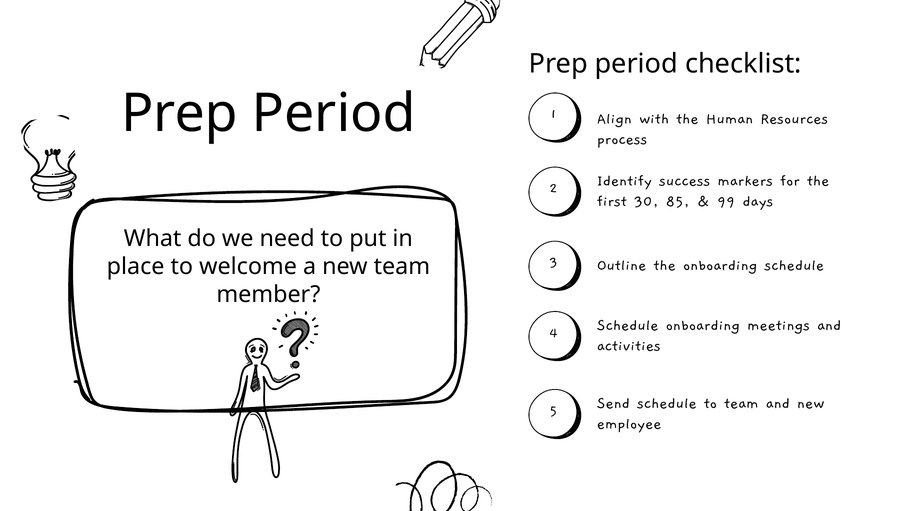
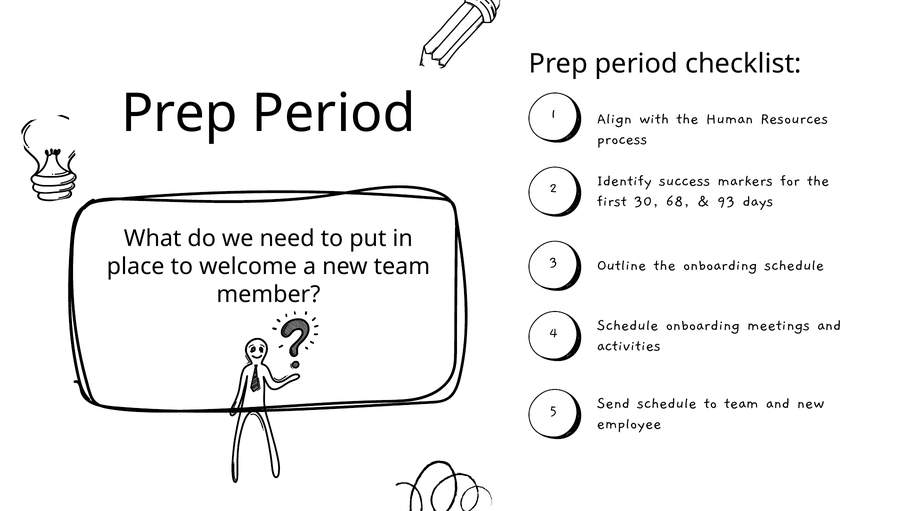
85: 85 -> 68 (678, 201)
99: 99 -> 93 (726, 201)
